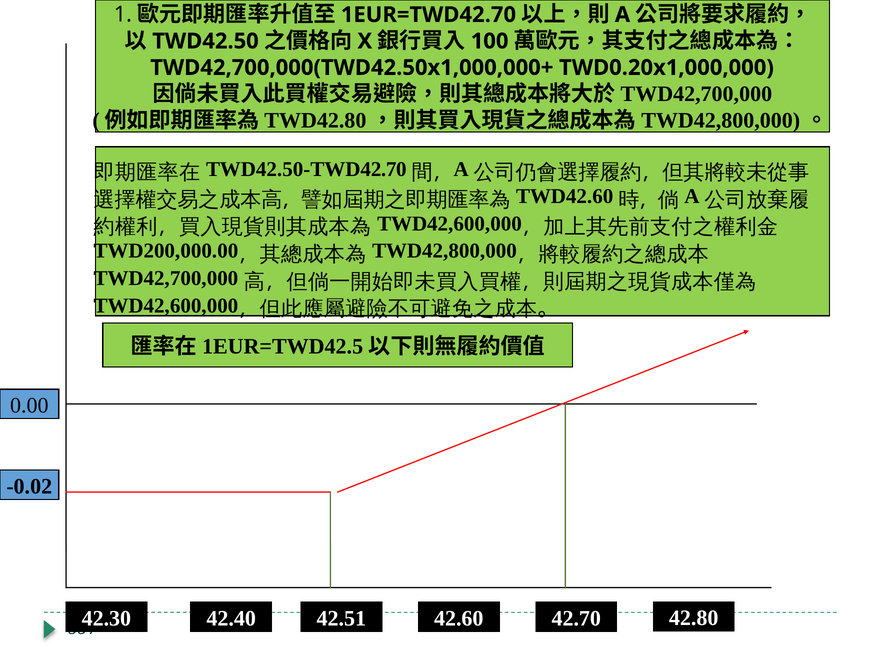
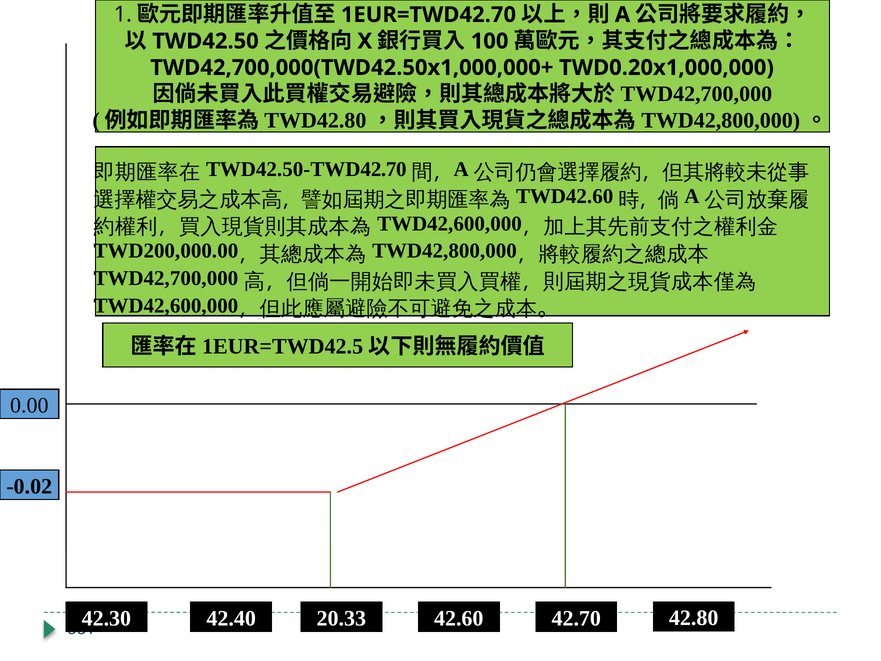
42.51: 42.51 -> 20.33 (341, 618)
